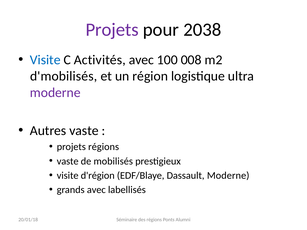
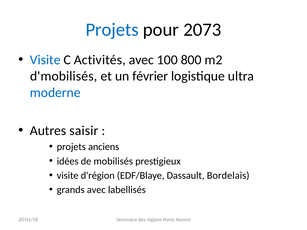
Projets colour: purple -> blue (112, 30)
2038: 2038 -> 2073 (202, 30)
008: 008 -> 800 (191, 60)
région: région -> février (150, 76)
moderne colour: purple -> blue (55, 93)
Autres vaste: vaste -> saisir (84, 131)
projets régions: régions -> anciens (104, 147)
vaste: vaste -> idées (68, 161)
Dassault Moderne: Moderne -> Bordelais (228, 176)
